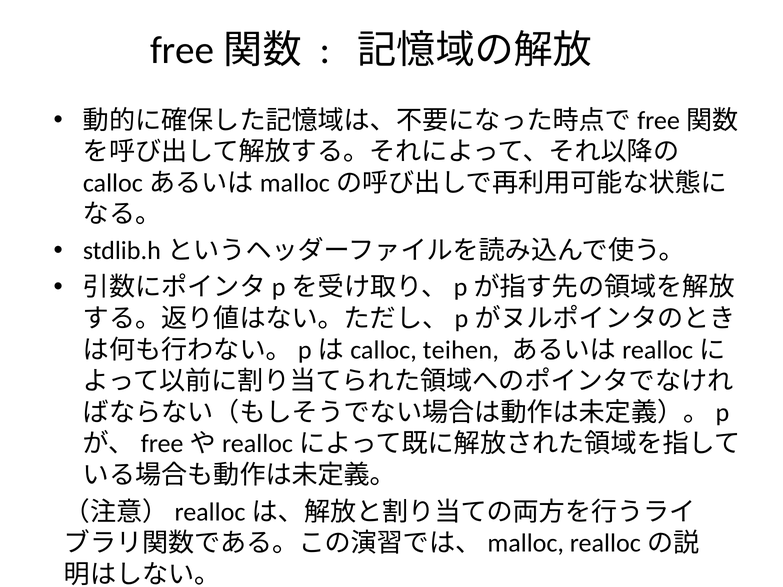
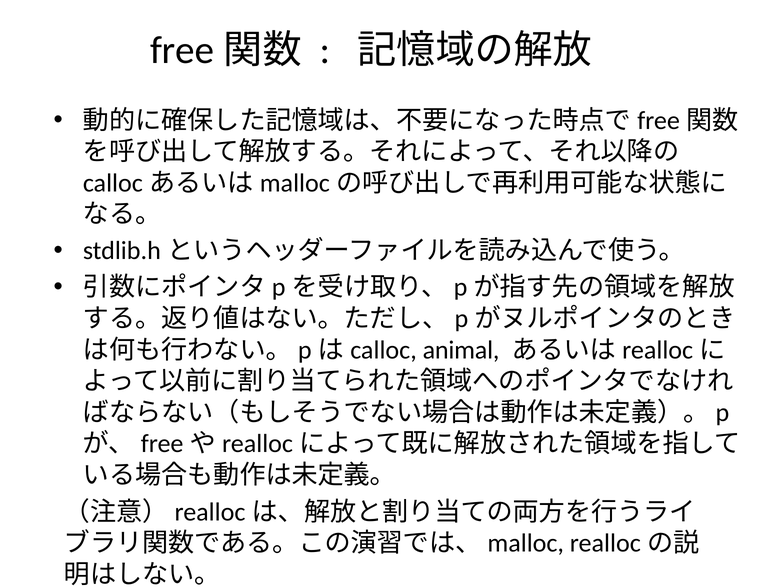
teihen: teihen -> animal (461, 350)
